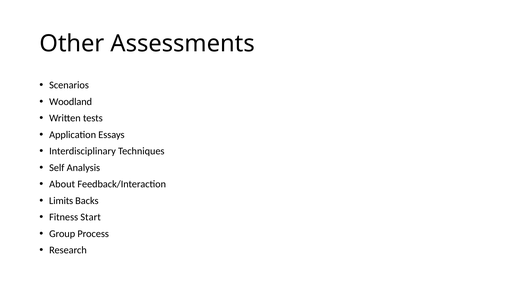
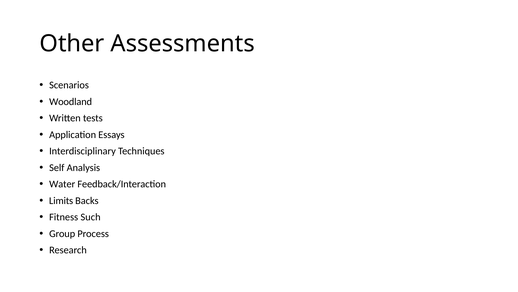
About: About -> Water (62, 184)
Start: Start -> Such (91, 217)
